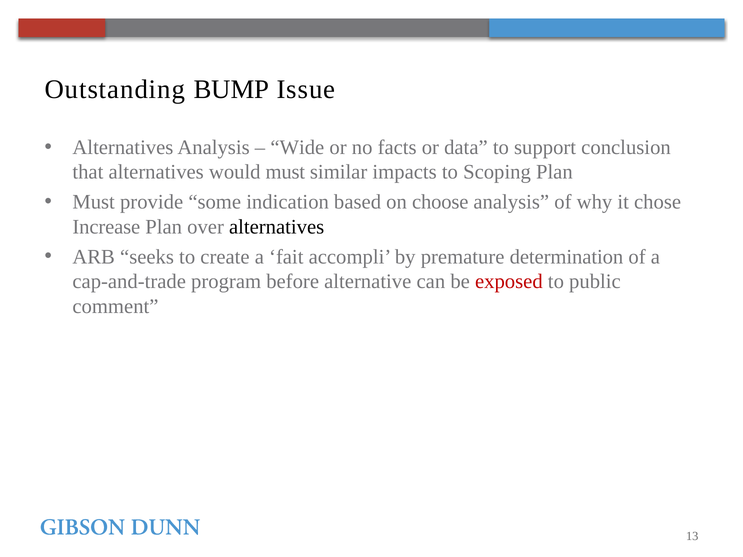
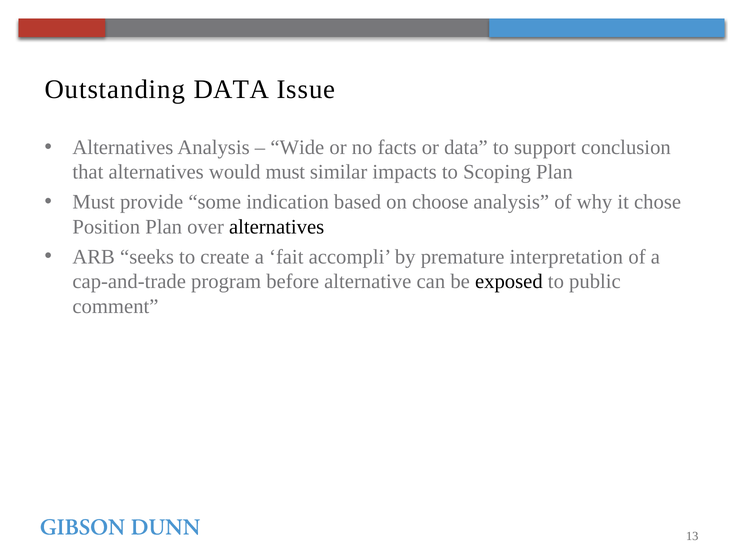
Outstanding BUMP: BUMP -> DATA (231, 89)
Increase: Increase -> Position (106, 227)
determination: determination -> interpretation (566, 257)
exposed colour: red -> black (509, 282)
